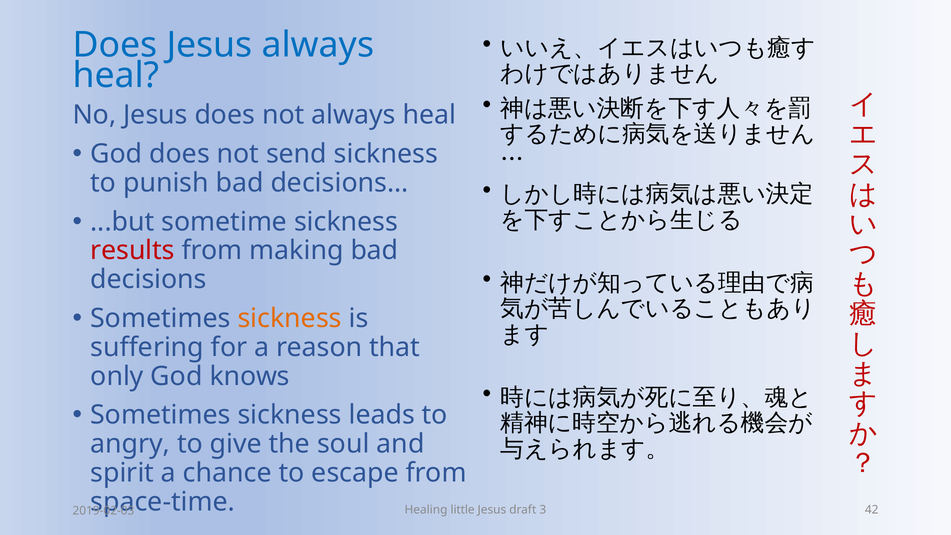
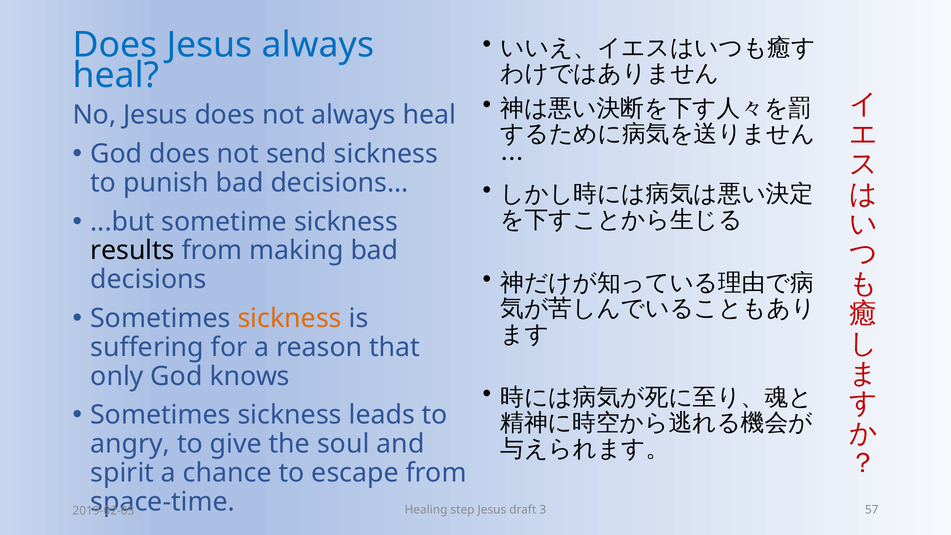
results colour: red -> black (133, 251)
little: little -> step (463, 510)
42: 42 -> 57 (872, 510)
